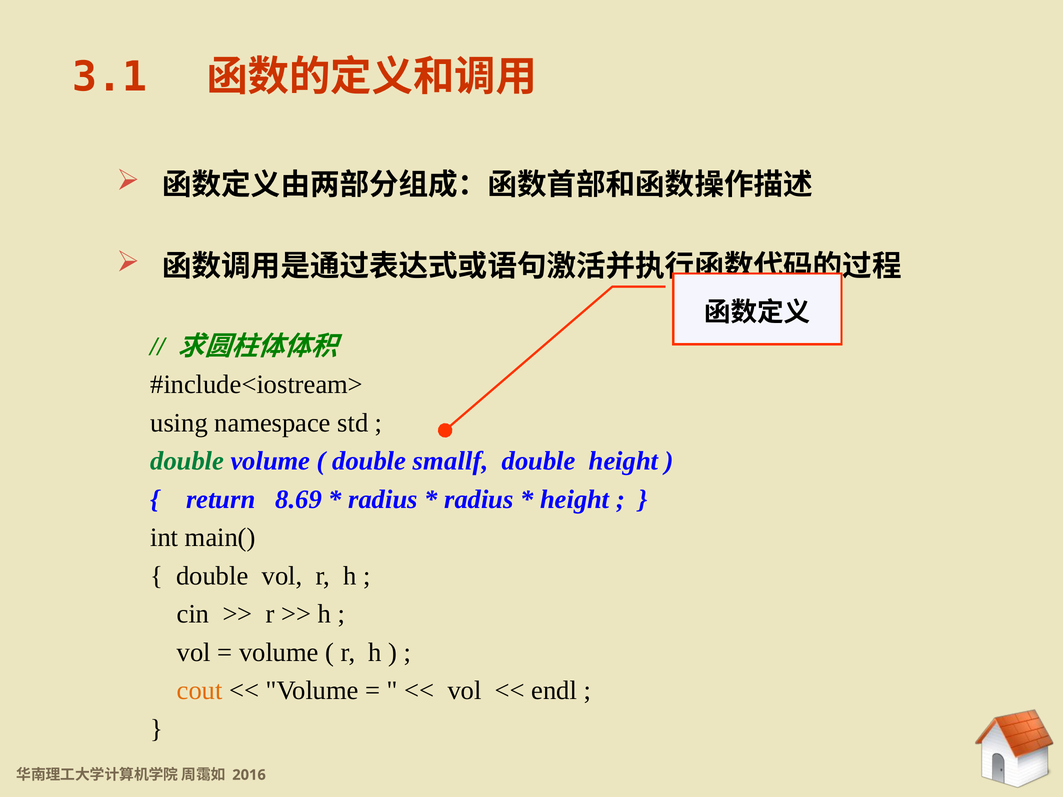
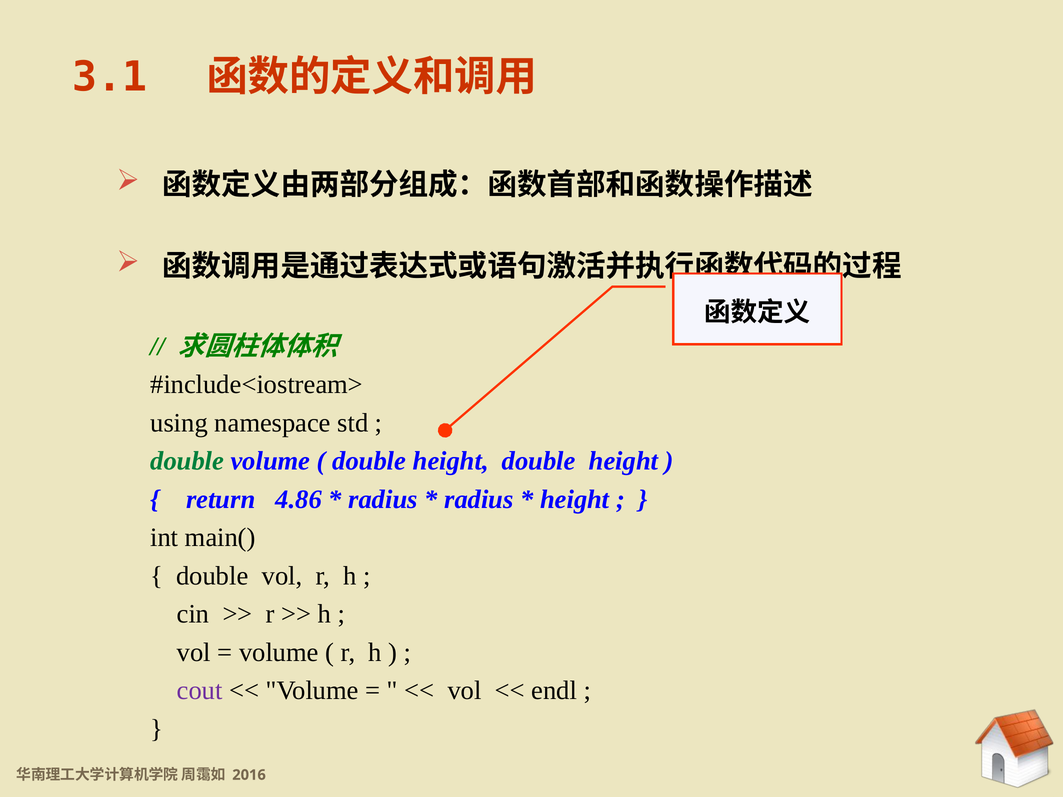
smallf: smallf -> height (451, 461)
8.69: 8.69 -> 4.86 (299, 500)
cout colour: orange -> purple (200, 691)
